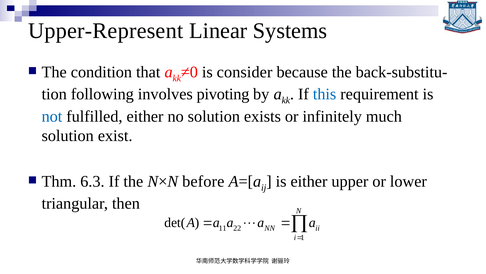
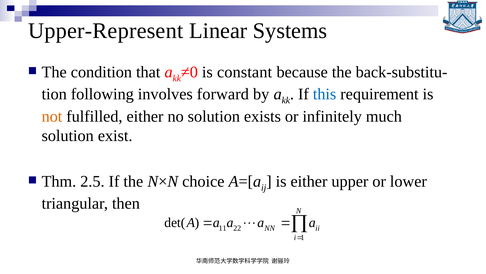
consider: consider -> constant (245, 72)
pivoting: pivoting -> forward (223, 94)
not colour: blue -> orange (52, 116)
6.3: 6.3 -> 2.5 (92, 181)
before: before -> choice (203, 181)
